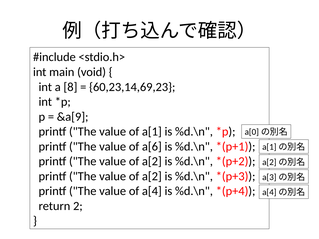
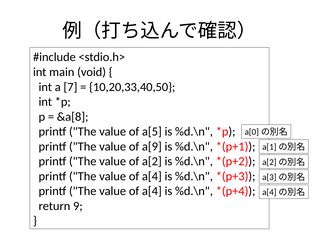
8: 8 -> 7 (70, 87)
60,23,14,69,23: 60,23,14,69,23 -> 10,20,33,40,50 (132, 87)
&a[9: &a[9 -> &a[8 (73, 117)
a[1: a[1 -> a[5 (152, 132)
a[6: a[6 -> a[9 (152, 147)
a[2: a[2 -> a[4 (152, 176)
2: 2 -> 9 (78, 206)
